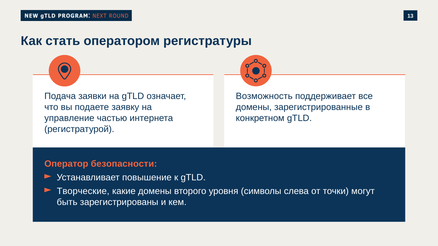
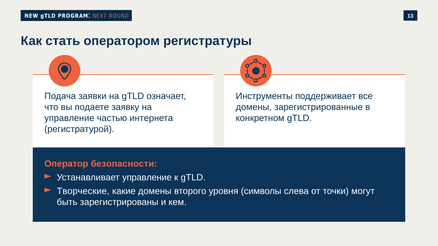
Возможность: Возможность -> Инструменты (264, 96)
Устанавливает повышение: повышение -> управление (147, 178)
